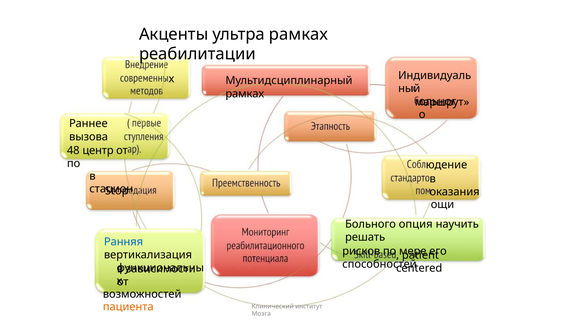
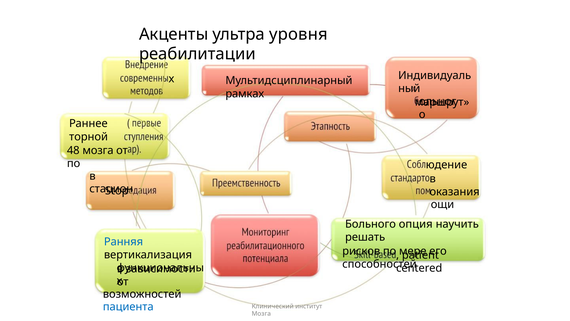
ультра рамках: рамках -> уровня (298, 34)
вызова: вызова -> торной (89, 137)
48 центр: центр -> мозга (98, 150)
пациента colour: orange -> blue (128, 306)
